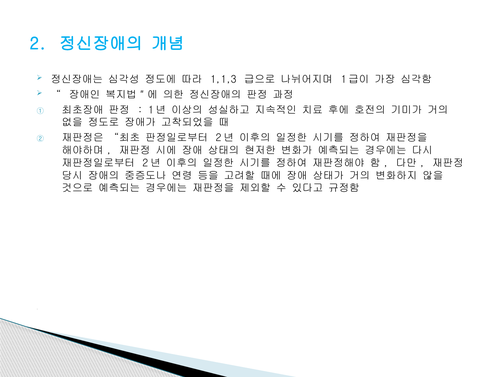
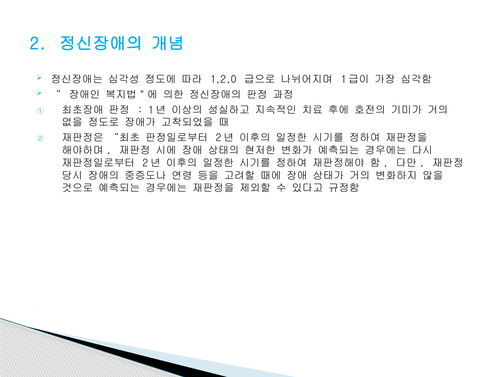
1,1,3: 1,1,3 -> 1,2,0 (223, 79)
